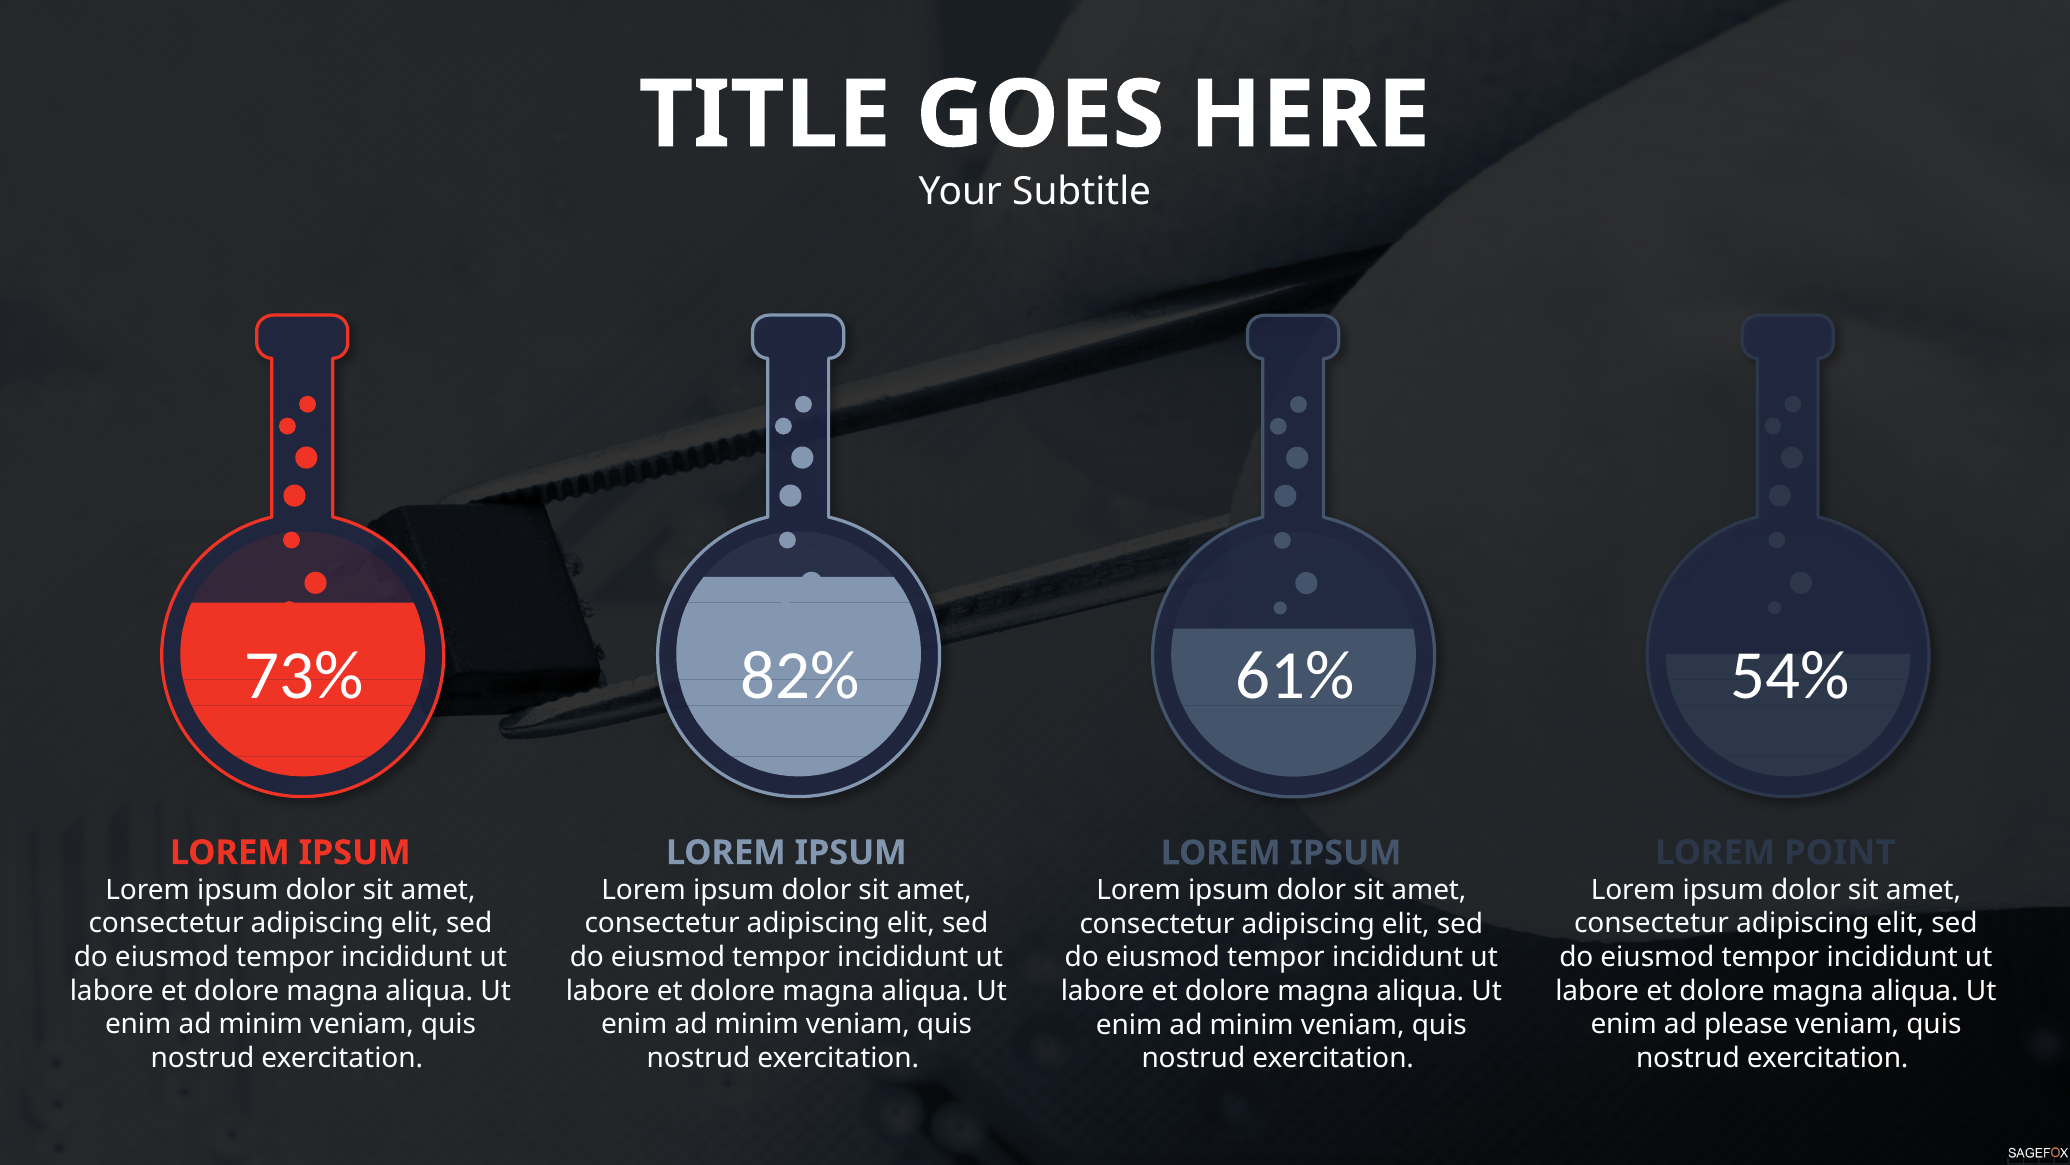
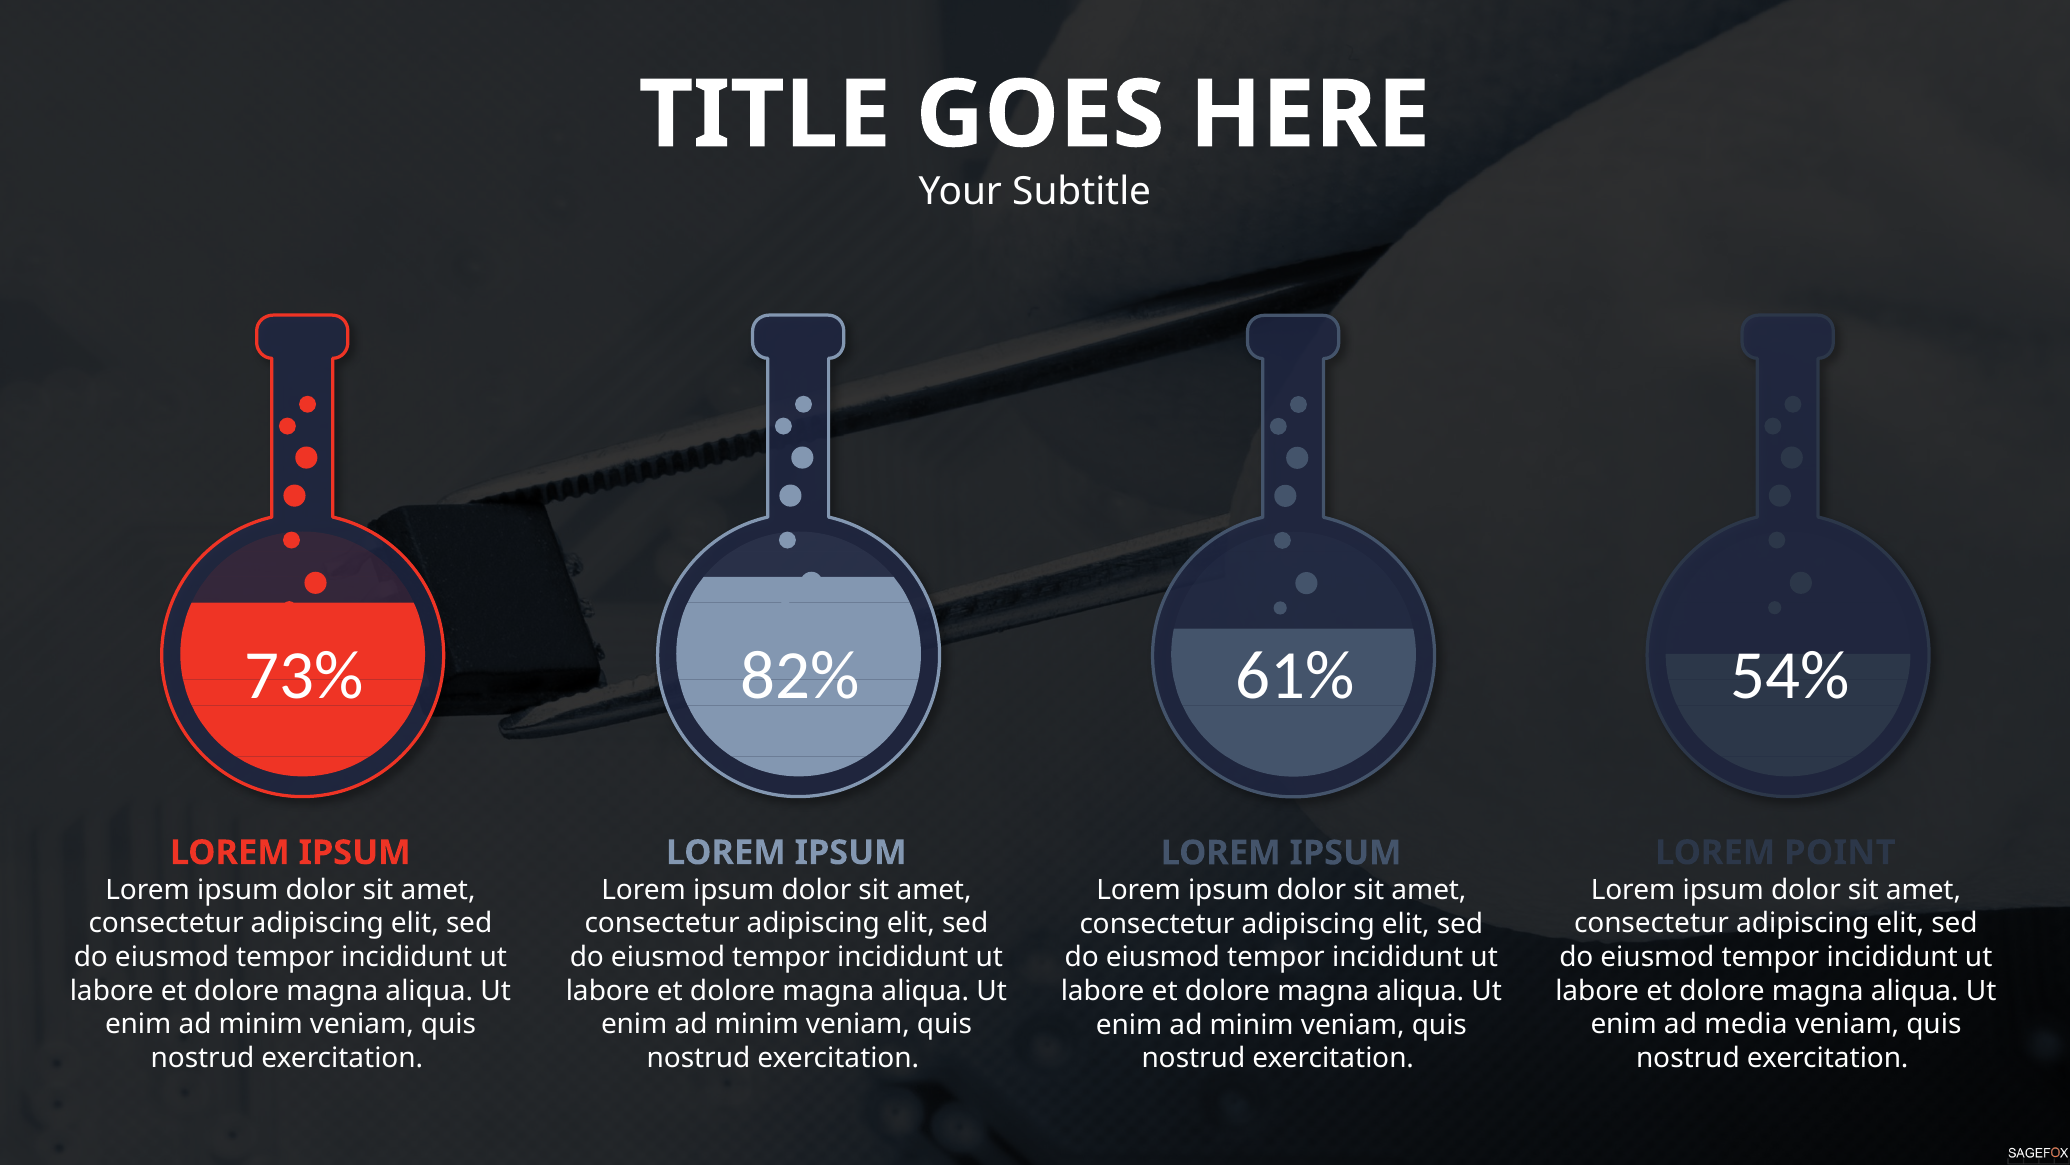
please: please -> media (1746, 1024)
